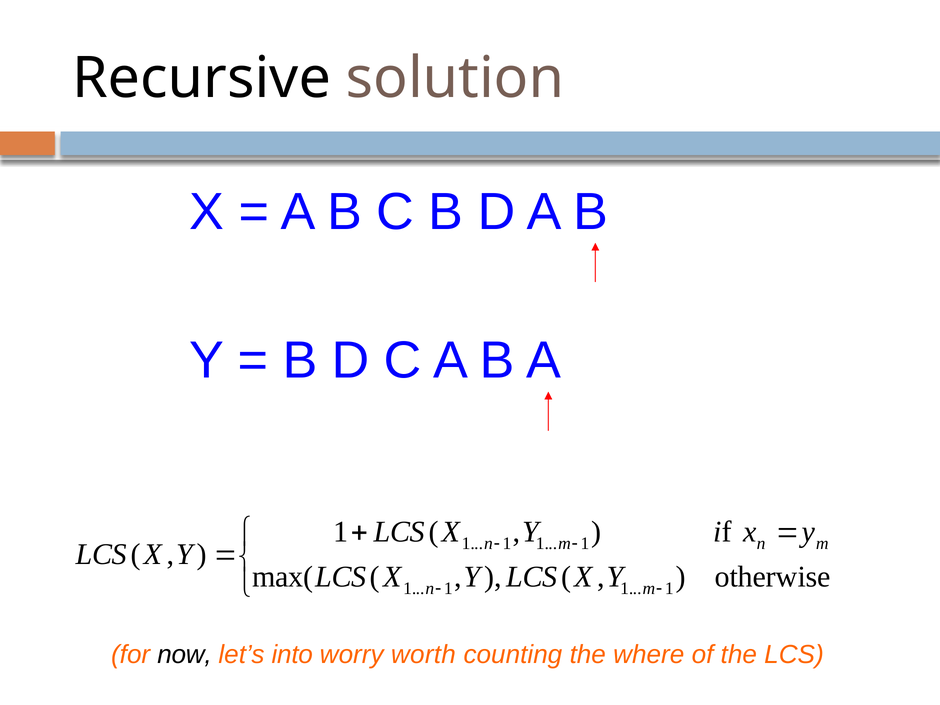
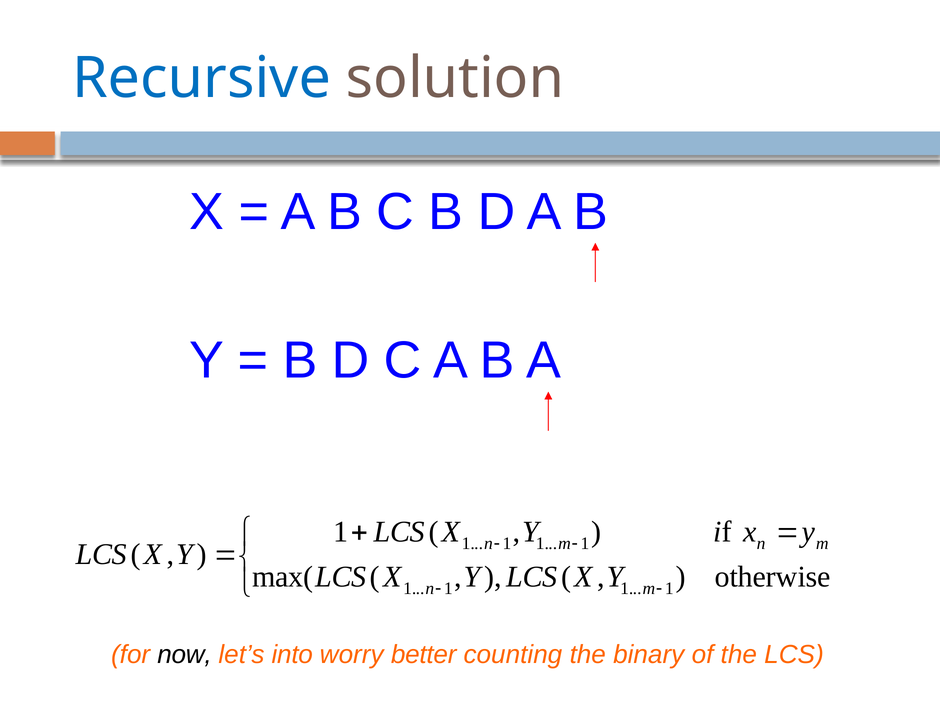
Recursive colour: black -> blue (202, 78)
worth: worth -> better (424, 655)
where: where -> binary (649, 655)
